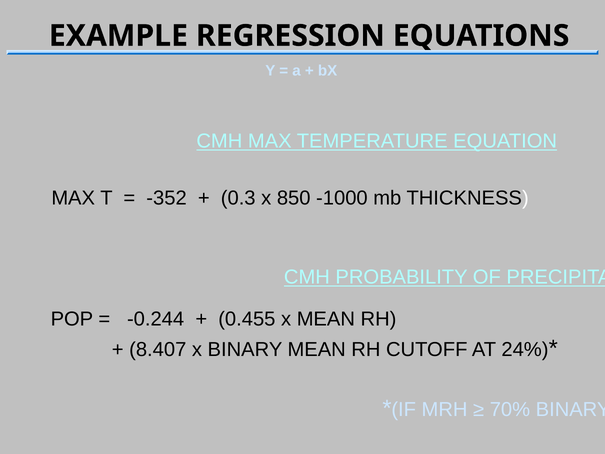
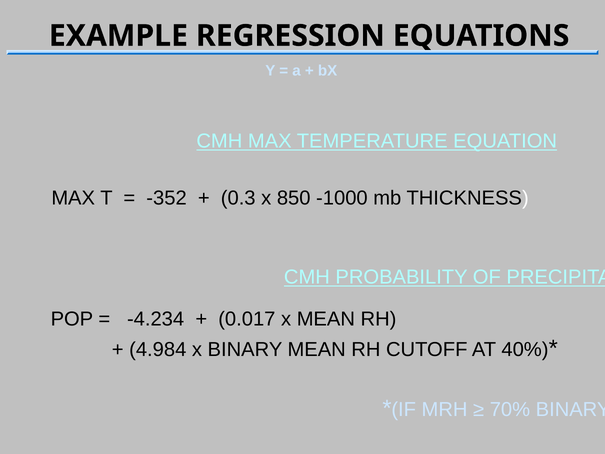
-0.244: -0.244 -> -4.234 (156, 319)
0.455: 0.455 -> 0.017 (247, 319)
8.407: 8.407 -> 4.984 (158, 350)
24%: 24% -> 40% (525, 350)
